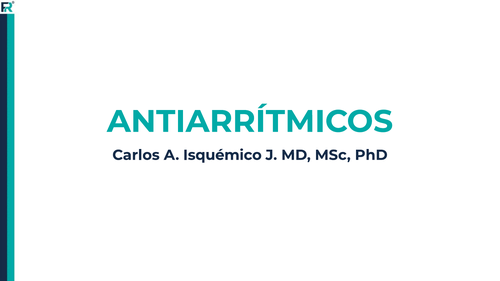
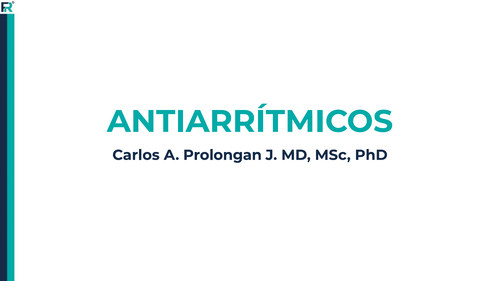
Isquémico: Isquémico -> Prolongan (222, 155)
